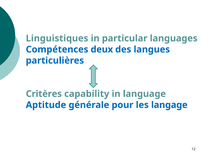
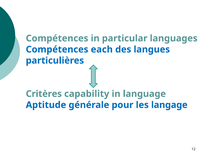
Linguistiques: Linguistiques -> Compétences (57, 38)
deux: deux -> each (102, 49)
